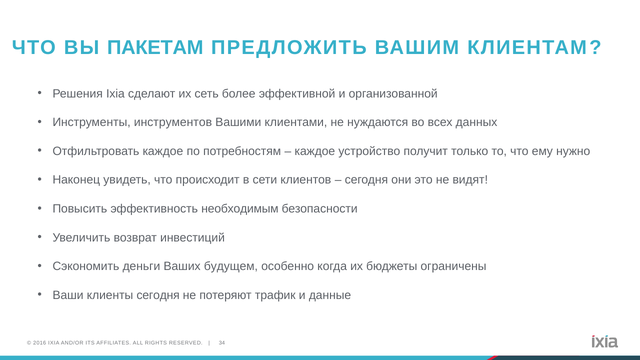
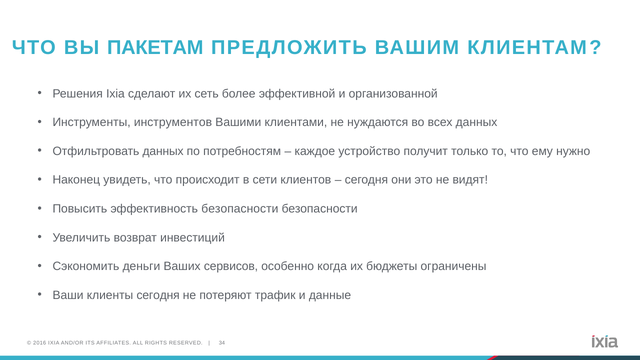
Отфильтровать каждое: каждое -> данных (163, 151)
эффективность необходимым: необходимым -> безопасности (240, 209)
будущем: будущем -> сервисов (231, 266)
